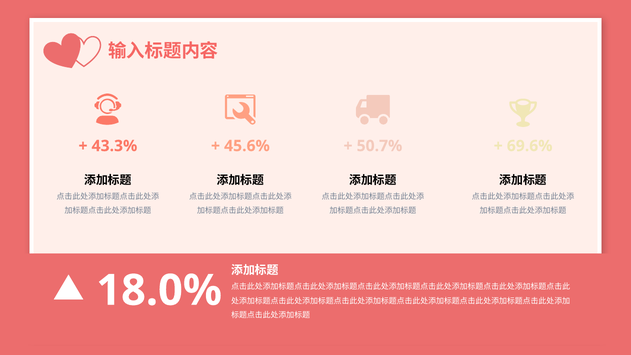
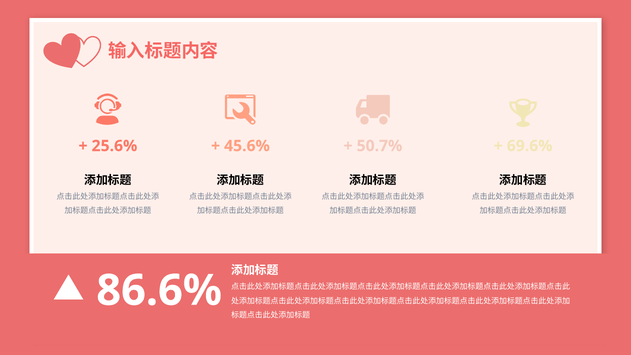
43.3%: 43.3% -> 25.6% (114, 146)
18.0%: 18.0% -> 86.6% (159, 291)
